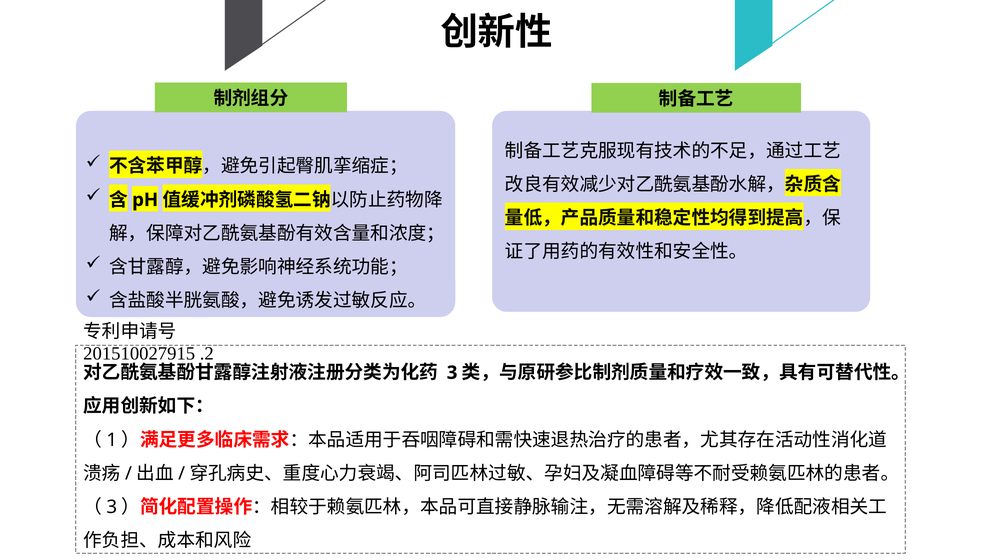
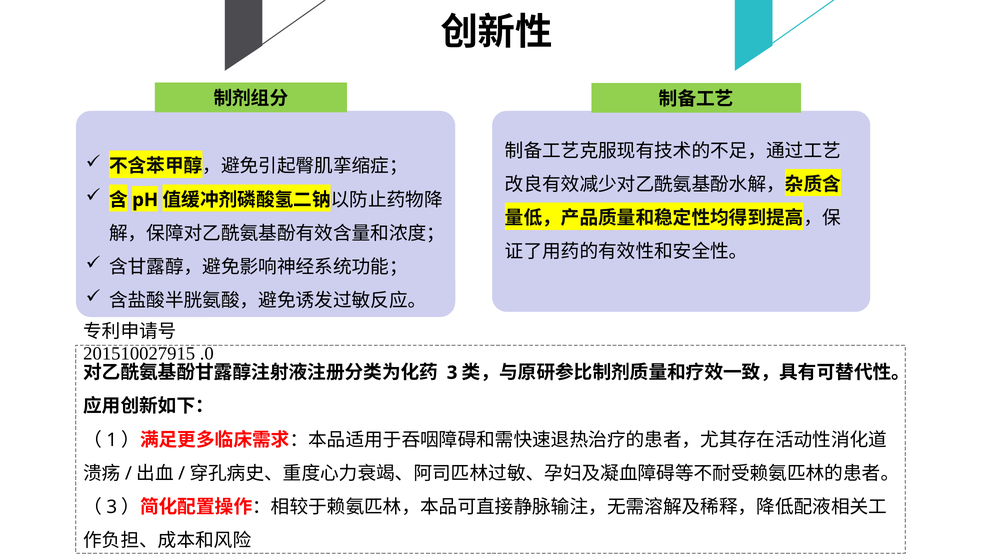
.2: .2 -> .0 (207, 354)
